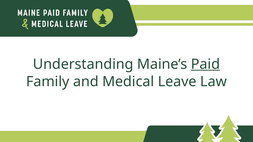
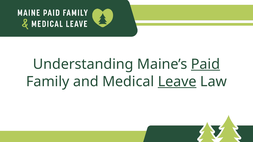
Leave underline: none -> present (177, 82)
